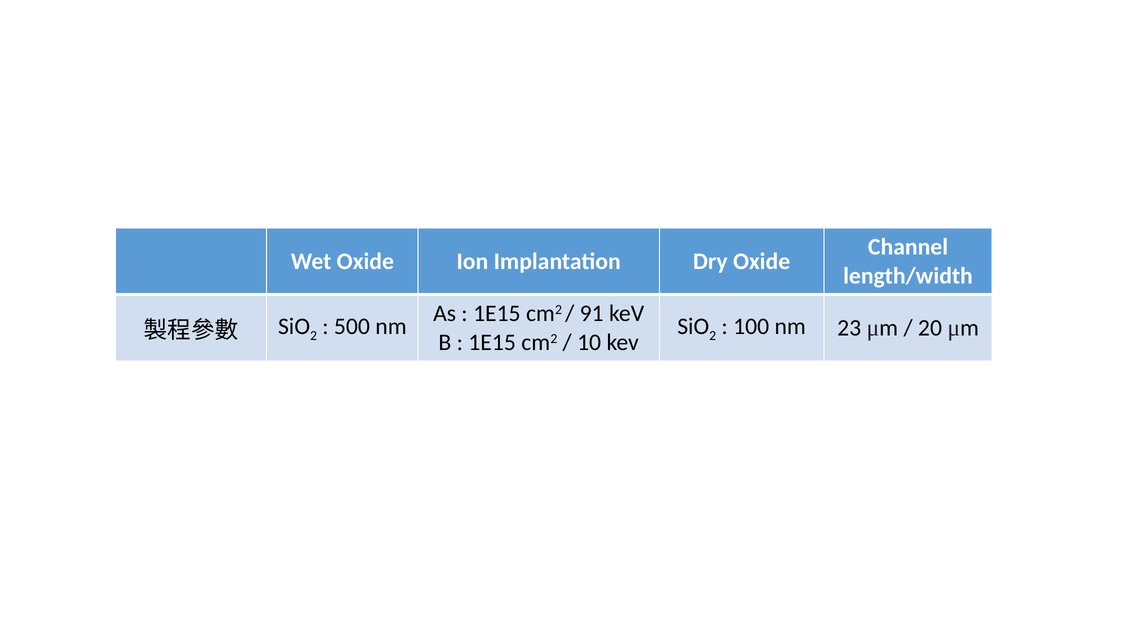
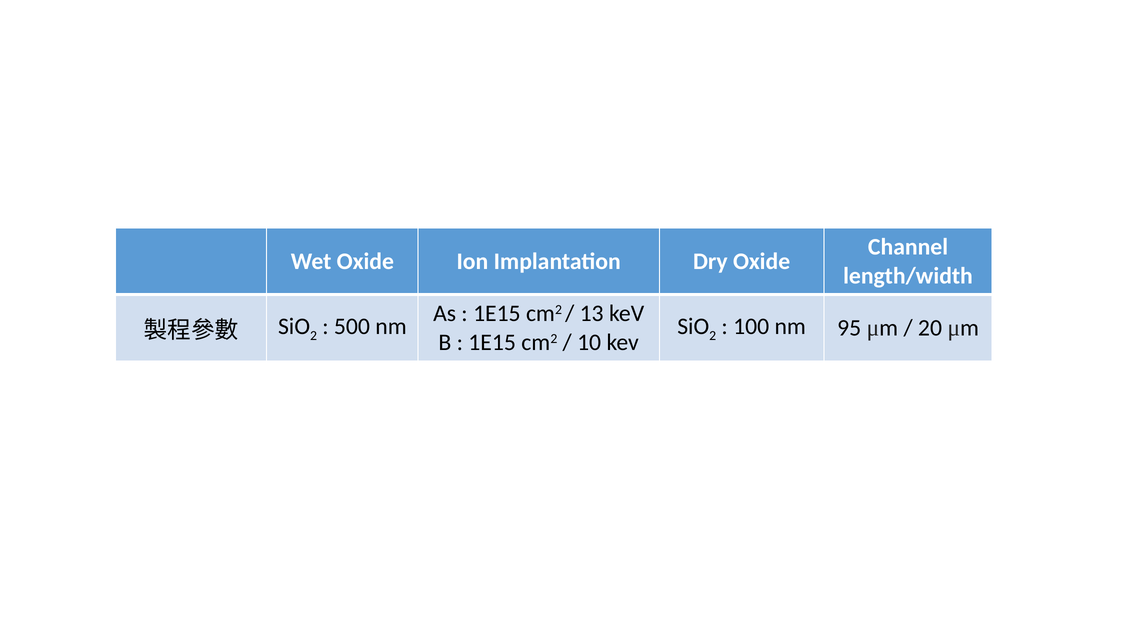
91: 91 -> 13 (592, 313)
23: 23 -> 95 (849, 328)
